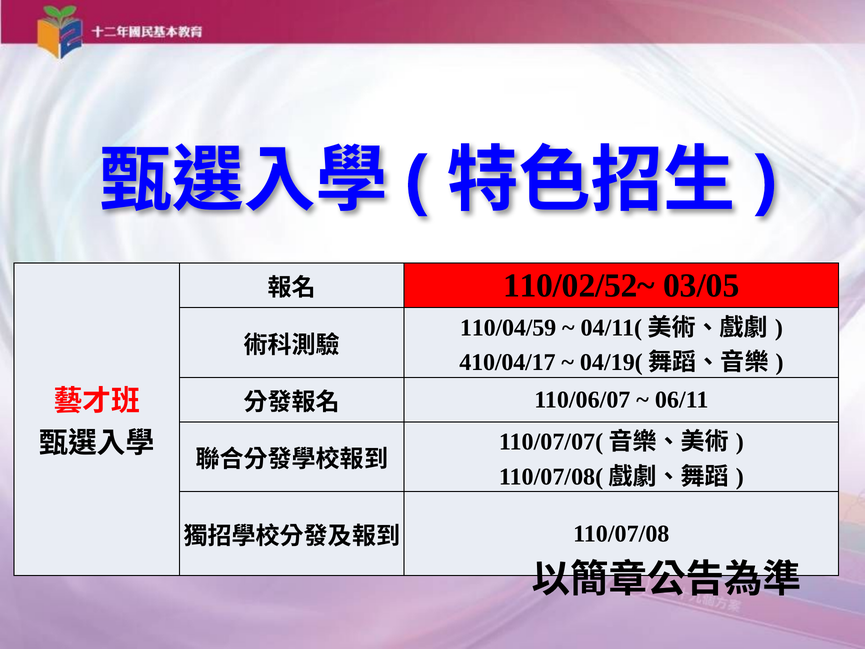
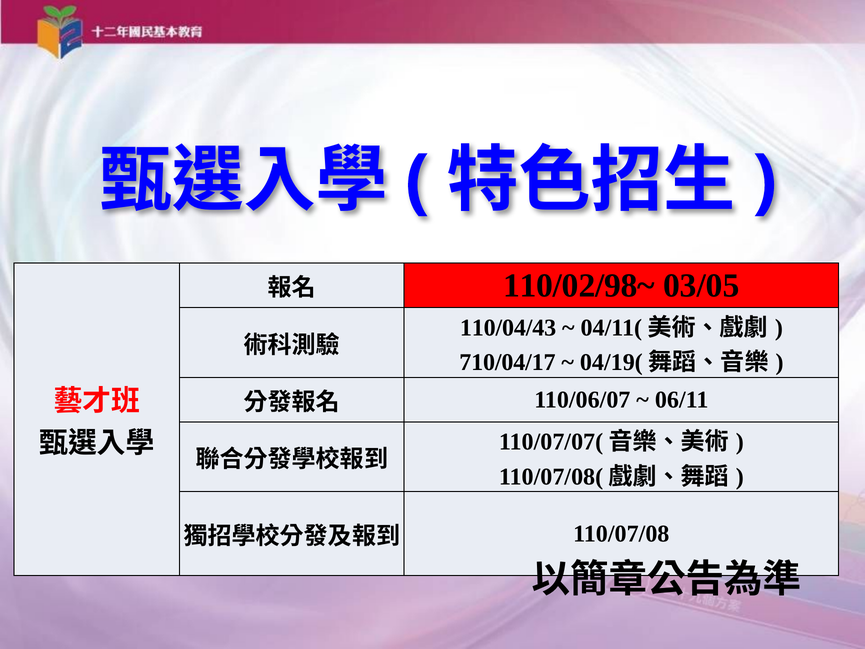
110/02/52~: 110/02/52~ -> 110/02/98~ (579, 286)
110/04/59: 110/04/59 -> 110/04/43 (508, 328)
410/04/17: 410/04/17 -> 710/04/17 (507, 362)
